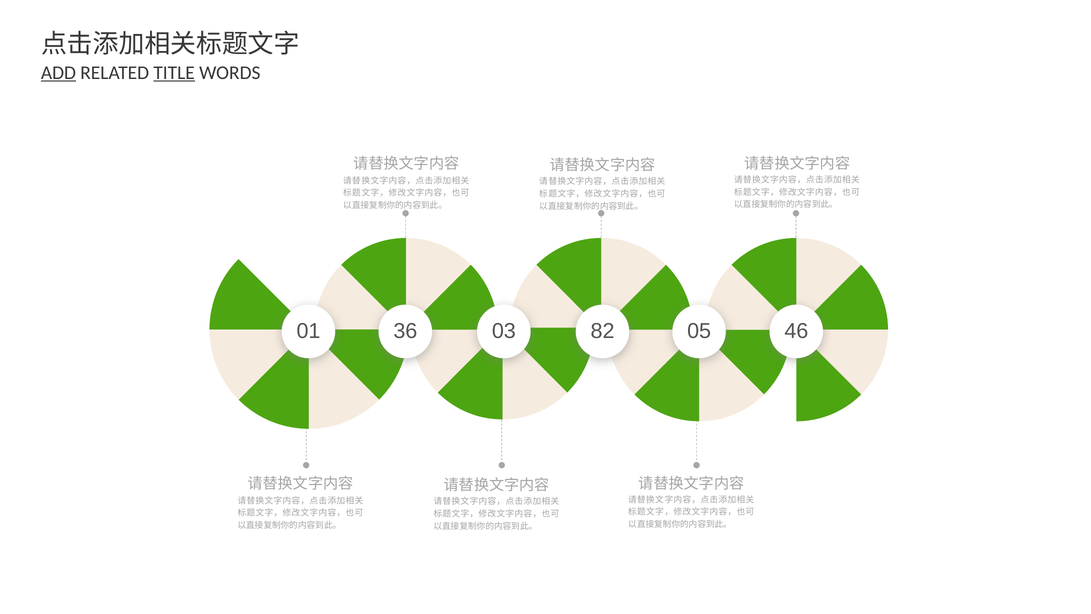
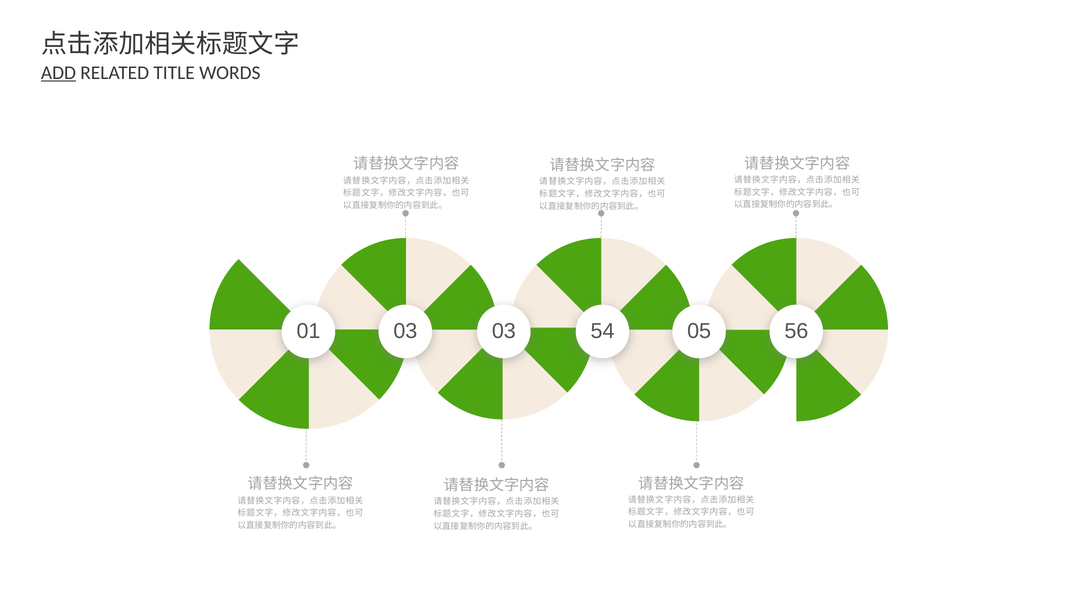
TITLE underline: present -> none (174, 73)
01 36: 36 -> 03 (405, 331)
82: 82 -> 54 (603, 331)
46: 46 -> 56 (796, 331)
